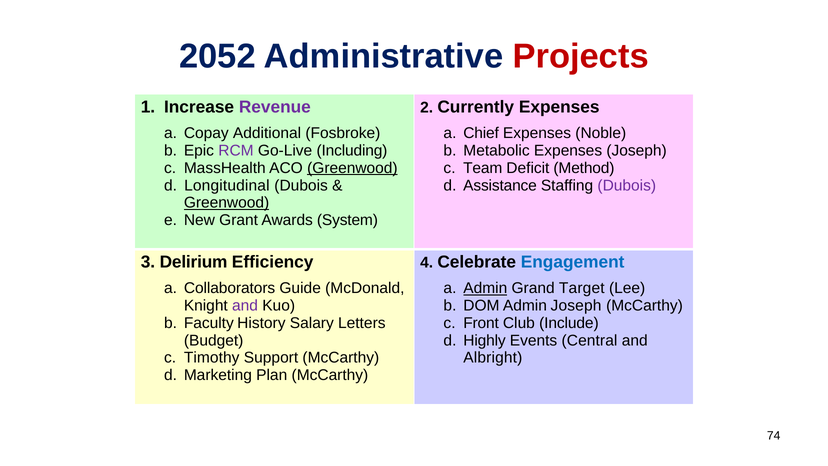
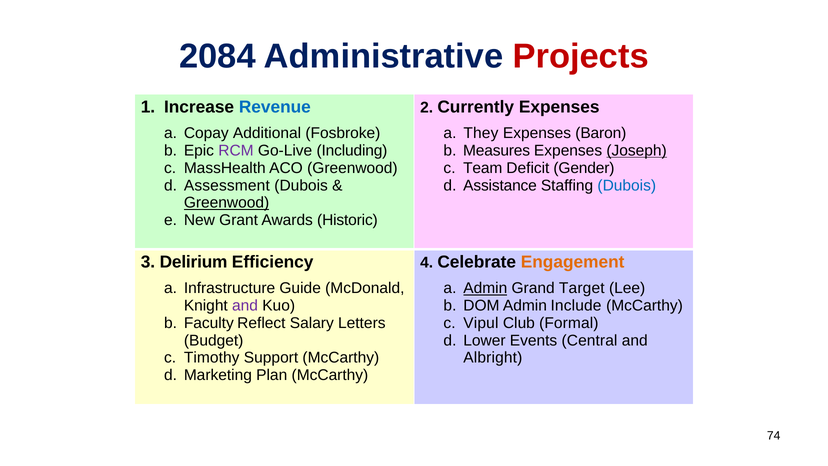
2052: 2052 -> 2084 (217, 56)
Revenue colour: purple -> blue (275, 107)
Chief: Chief -> They (481, 133)
Noble: Noble -> Baron (601, 133)
Metabolic: Metabolic -> Measures (497, 151)
Joseph underline: none -> present (637, 151)
Greenwood underline: present -> none (352, 168)
Method: Method -> Gender (584, 168)
Longitudinal: Longitudinal -> Assessment (227, 185)
Dubois colour: purple -> blue (627, 185)
System: System -> Historic (347, 220)
Engagement colour: blue -> orange (573, 262)
Collaborators: Collaborators -> Infrastructure (230, 288)
Admin Joseph: Joseph -> Include (576, 305)
History: History -> Reflect (261, 323)
Front: Front -> Vipul (481, 323)
Include: Include -> Formal (569, 323)
Highly: Highly -> Lower (484, 340)
